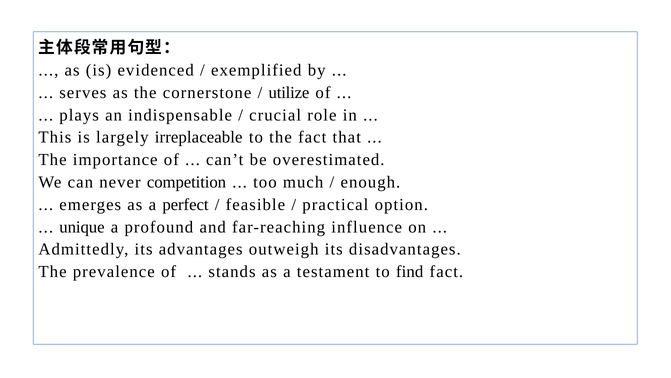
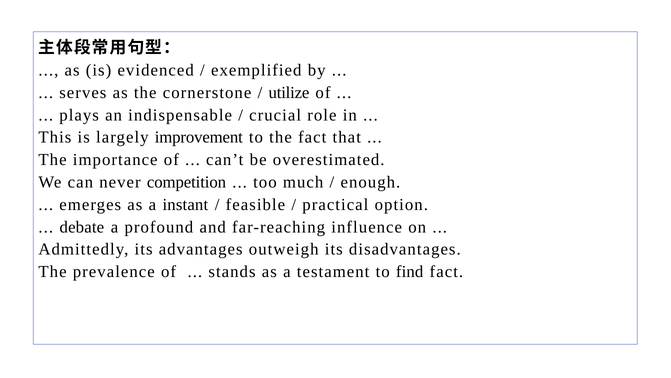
irreplaceable: irreplaceable -> improvement (199, 137)
perfect: perfect -> instant (185, 204)
unique: unique -> debate (82, 227)
